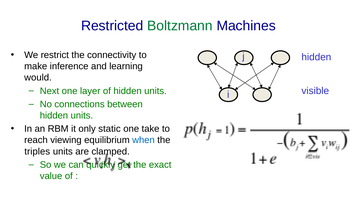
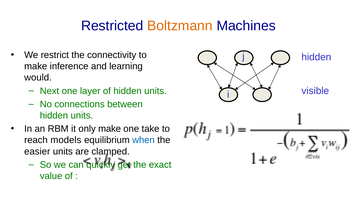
Boltzmann colour: green -> orange (180, 26)
only static: static -> make (110, 129)
viewing: viewing -> models (66, 140)
triples: triples -> easier (37, 151)
